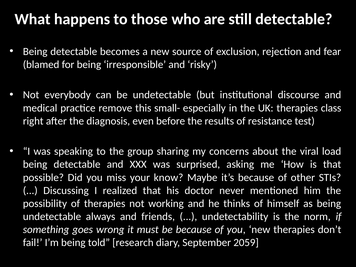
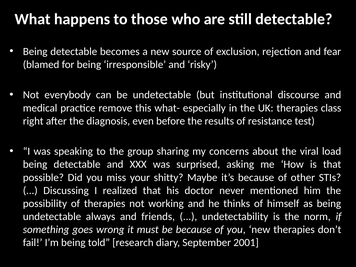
small-: small- -> what- (167, 108)
know: know -> shitty (169, 177)
2059: 2059 -> 2001 (246, 243)
